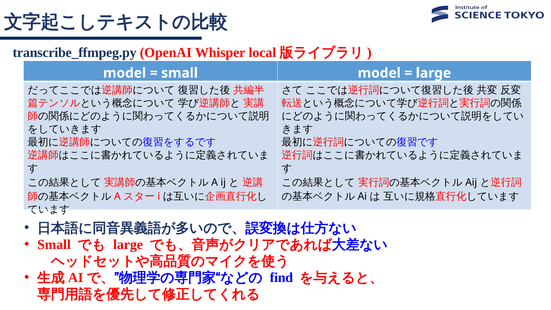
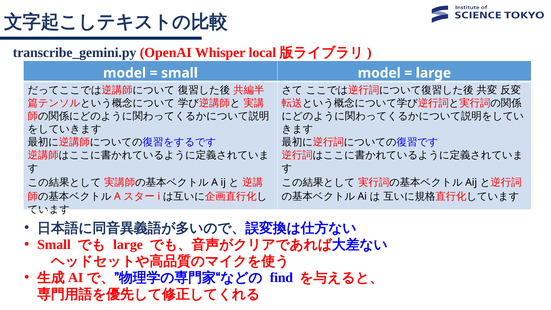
transcribe_ffmpeg.py: transcribe_ffmpeg.py -> transcribe_gemini.py (75, 52)
